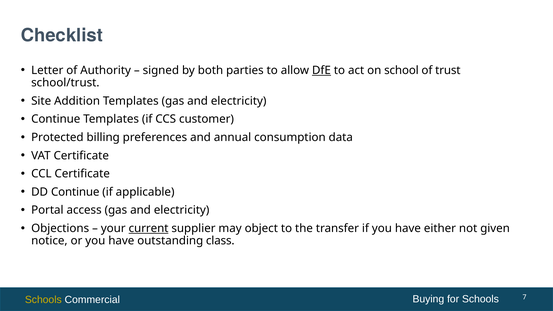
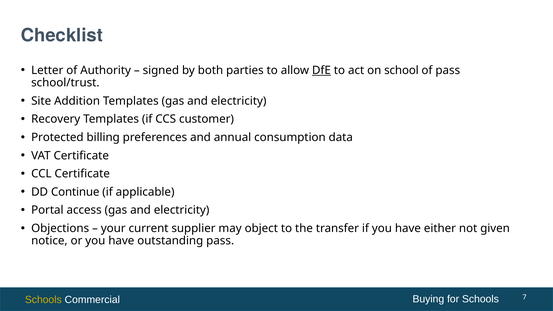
of trust: trust -> pass (448, 70)
Continue: Continue -> Recovery (56, 119)
current underline: present -> none (149, 228)
outstanding class: class -> pass (220, 241)
